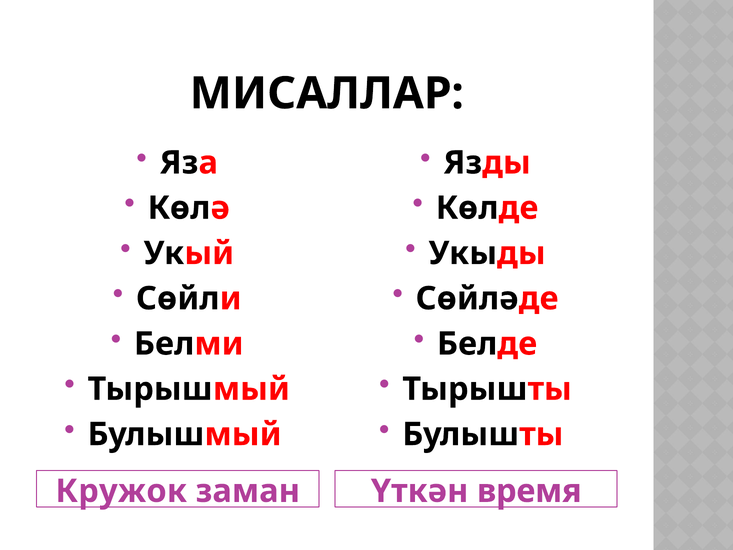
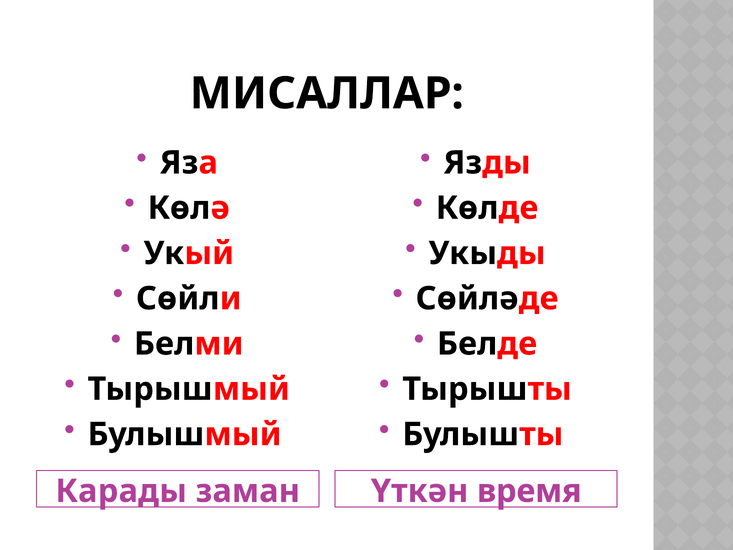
Кружок: Кружок -> Карады (121, 491)
